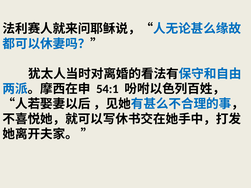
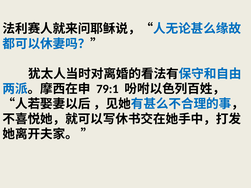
54:1: 54:1 -> 79:1 (107, 89)
